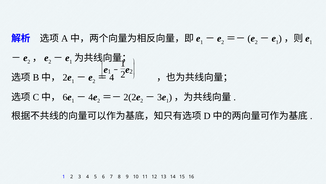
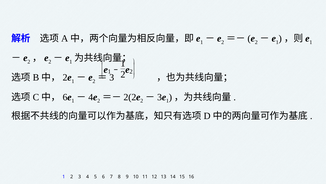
4: 4 -> 3 (112, 77)
